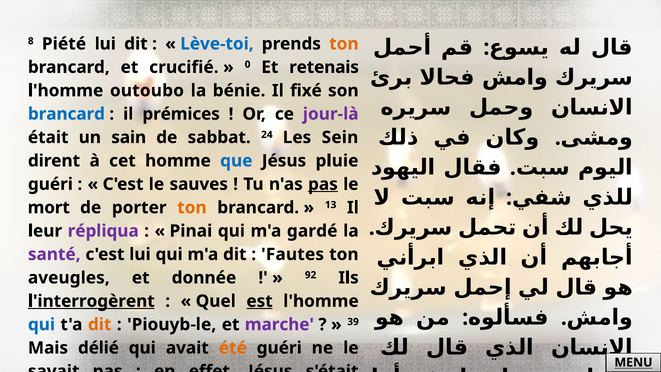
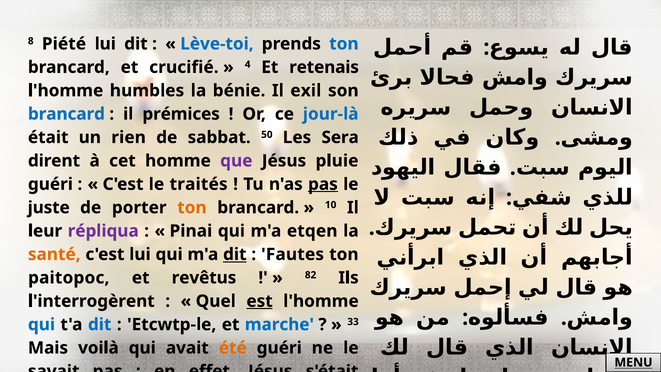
ton colour: orange -> blue (344, 44)
0: 0 -> 4 (248, 64)
outoubo: outoubo -> humbles (147, 91)
fixé: fixé -> exil (306, 91)
jour-là colour: purple -> blue (331, 114)
sain: sain -> rien (129, 137)
24: 24 -> 50 (267, 135)
Sein: Sein -> Sera (340, 137)
que colour: blue -> purple (236, 161)
sauves: sauves -> traités (199, 184)
mort: mort -> juste (49, 207)
13: 13 -> 10 (331, 205)
gardé: gardé -> etqen (312, 231)
santé colour: purple -> orange (54, 254)
dit underline: none -> present (235, 254)
aveugles: aveugles -> paitopoc (69, 278)
donnée: donnée -> revêtus (204, 278)
92: 92 -> 82 (311, 275)
l'interrogèrent underline: present -> none (91, 301)
dit colour: orange -> blue (100, 324)
Piouyb-le: Piouyb-le -> Etcwtp-le (172, 324)
marche colour: purple -> blue (279, 324)
39: 39 -> 33 (353, 322)
délié: délié -> voilà (98, 348)
